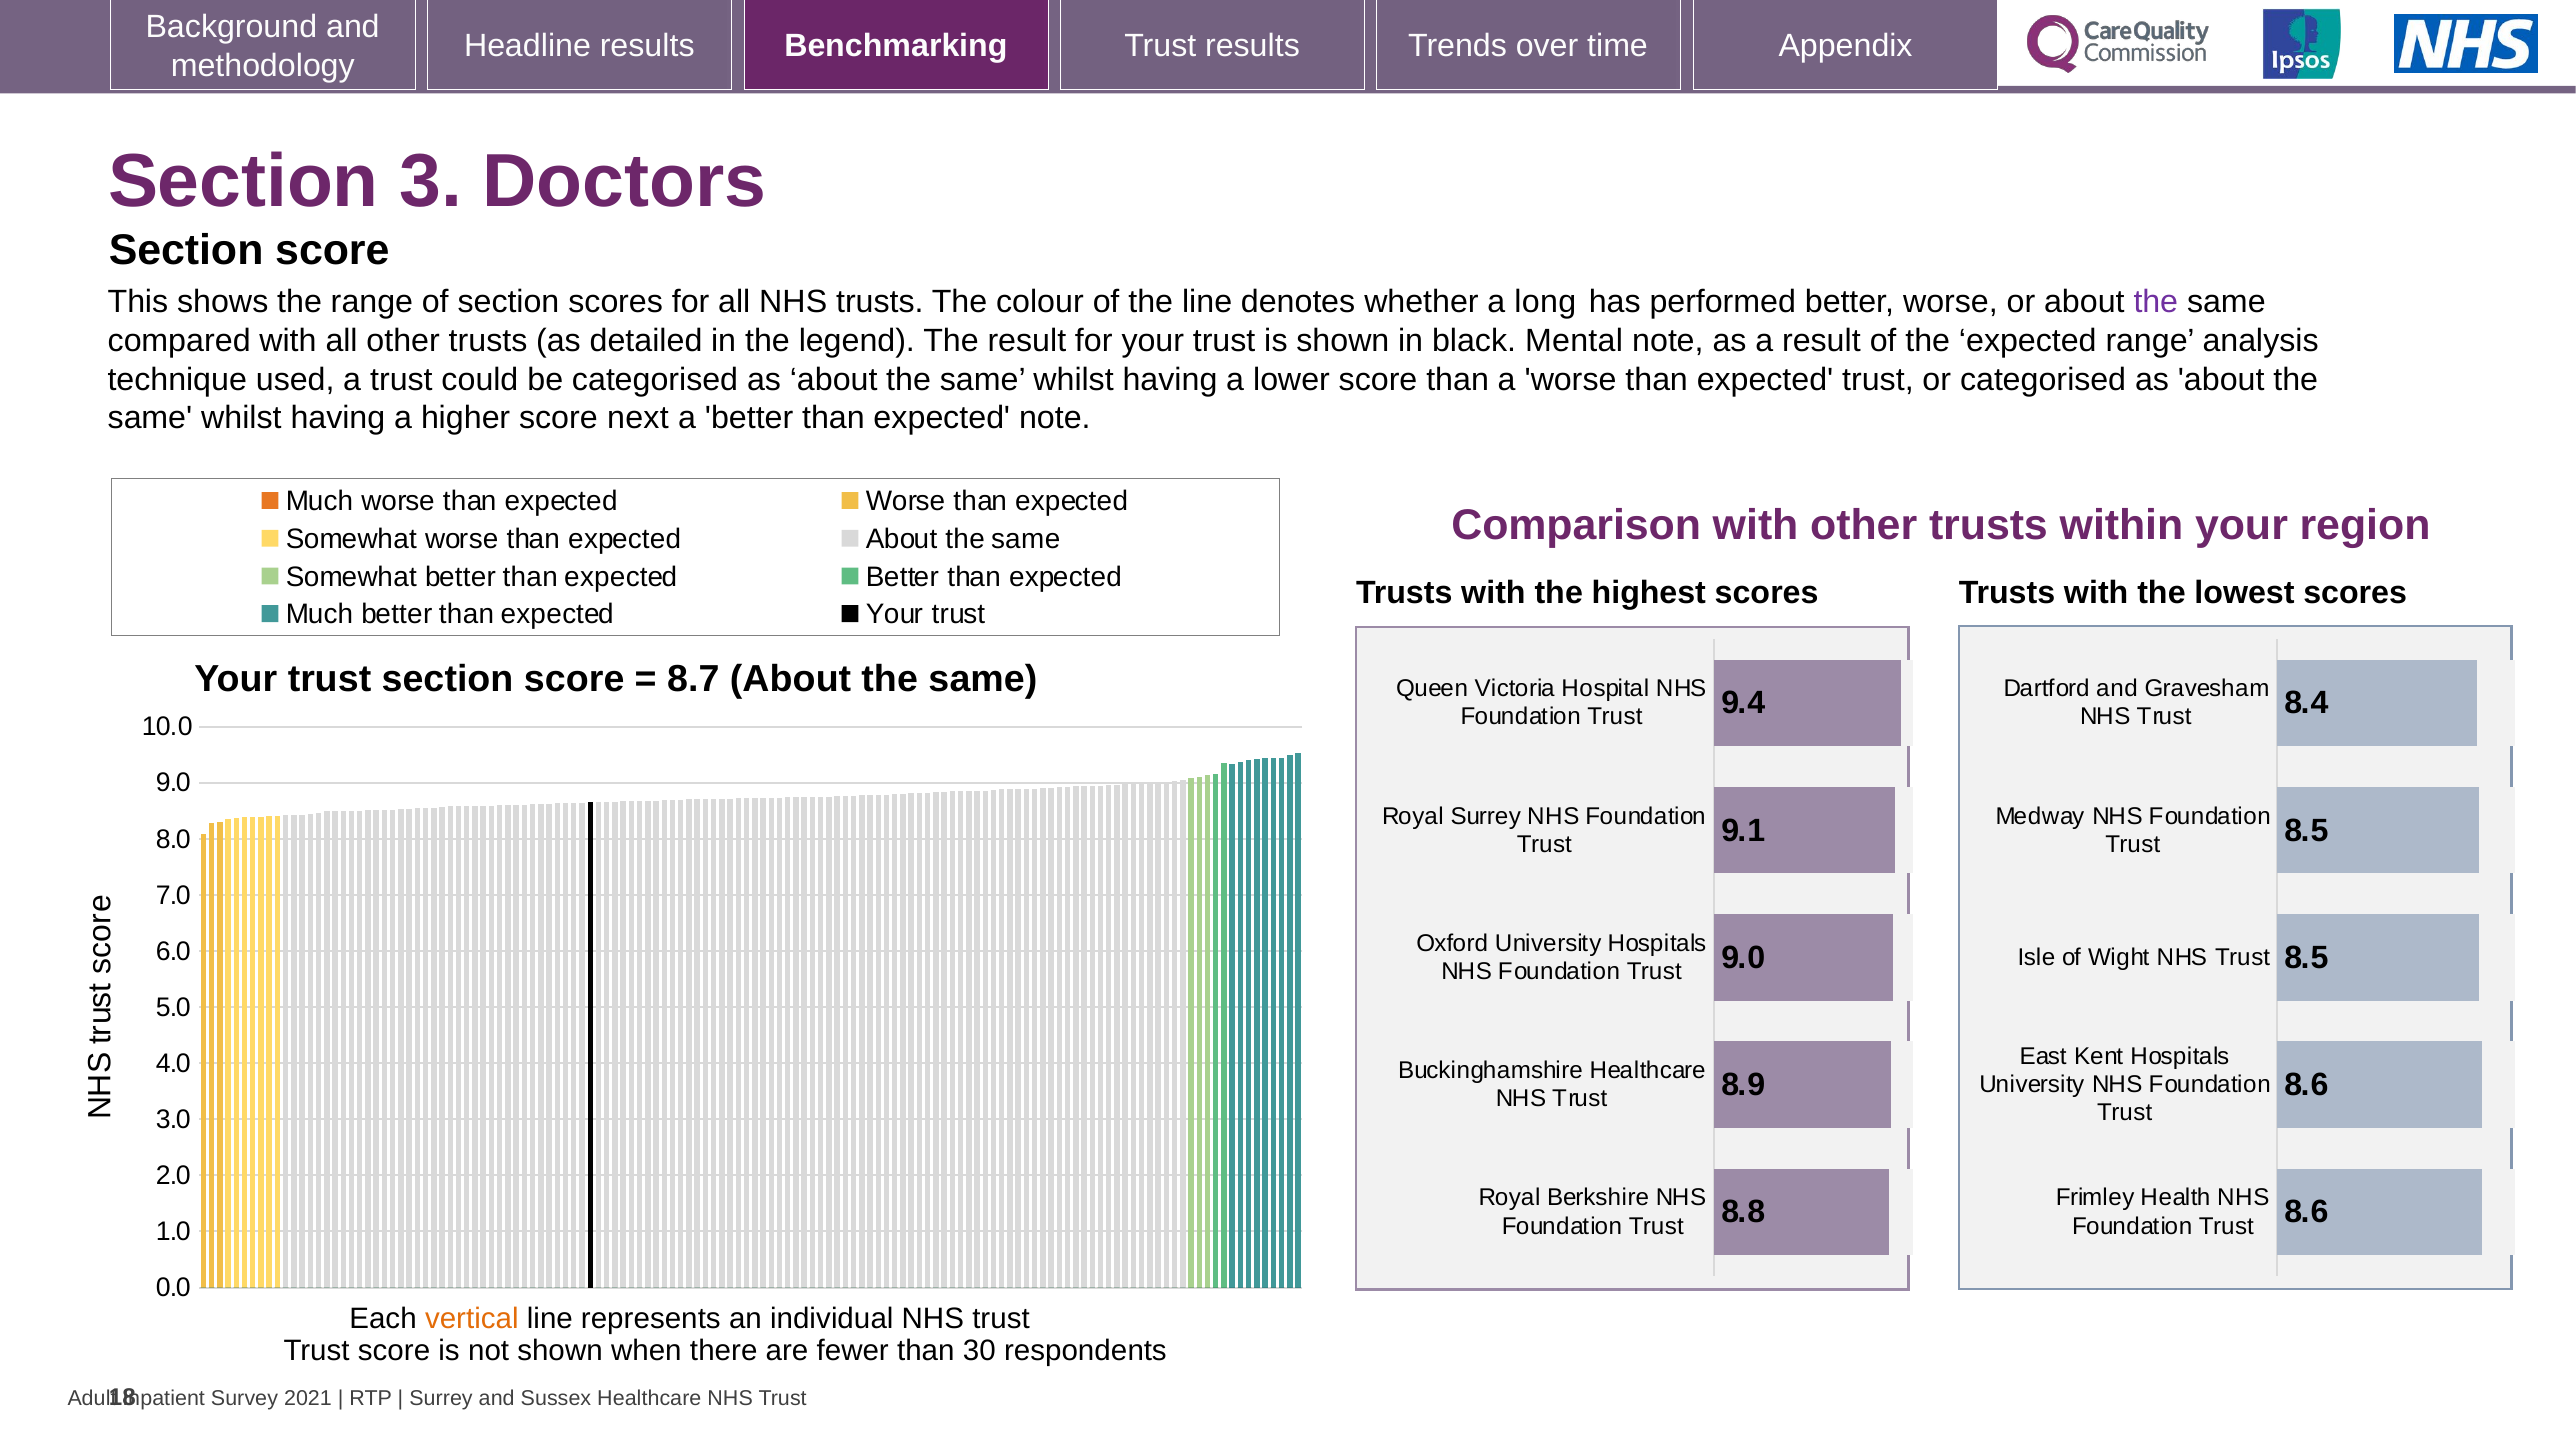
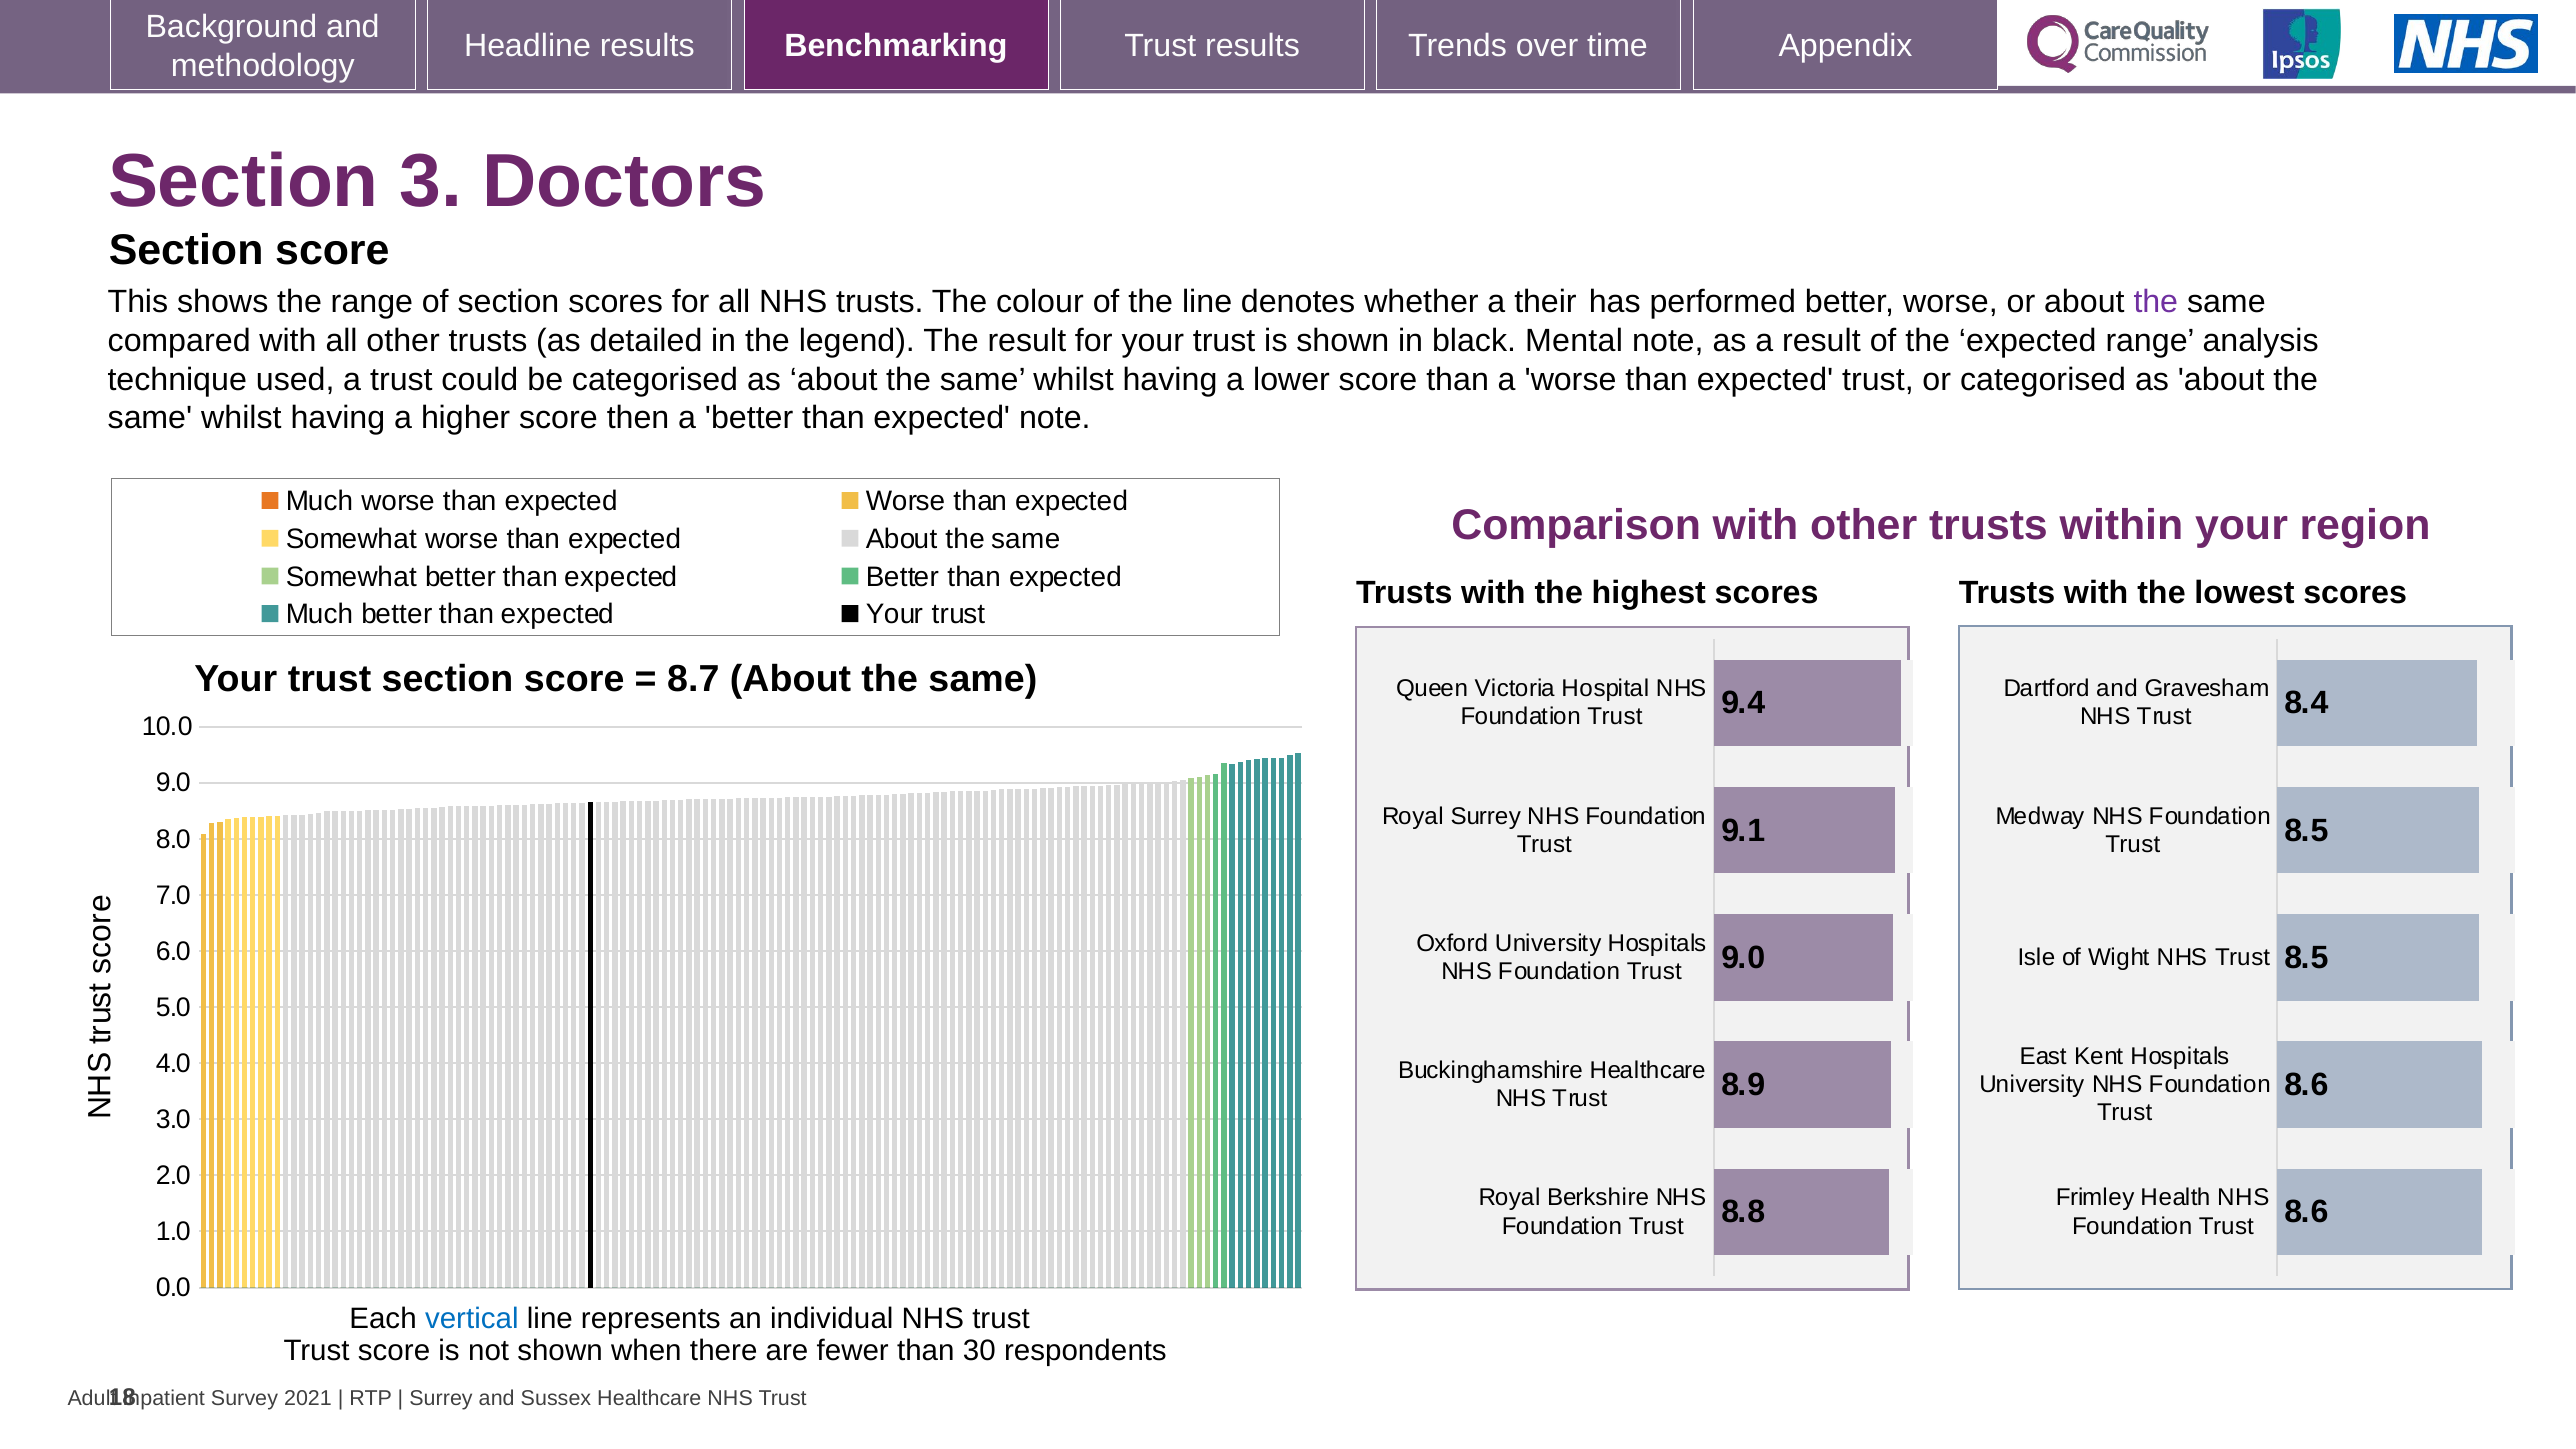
long: long -> their (1545, 302)
next: next -> then (638, 418)
vertical colour: orange -> blue (472, 1318)
